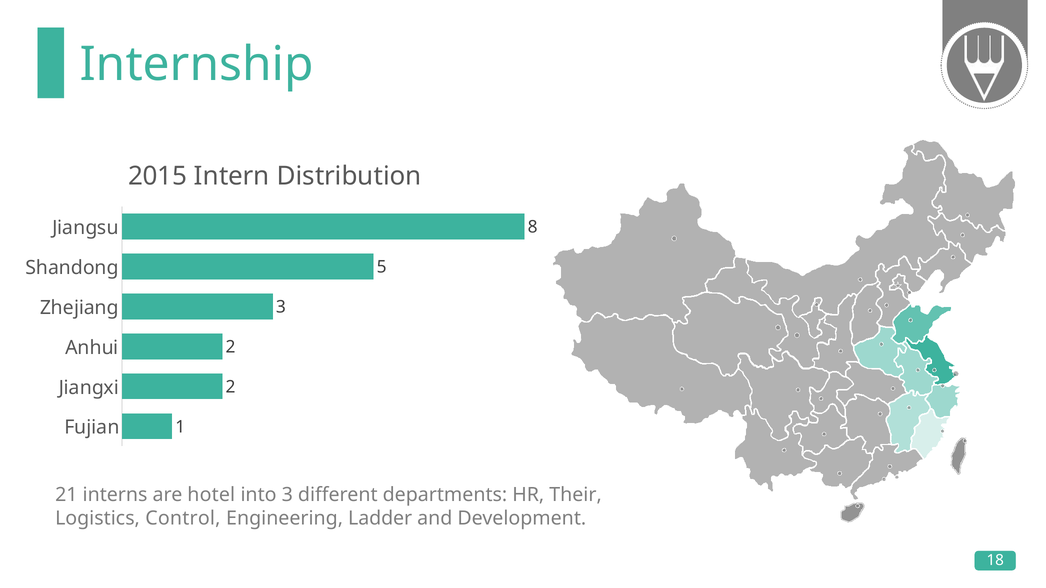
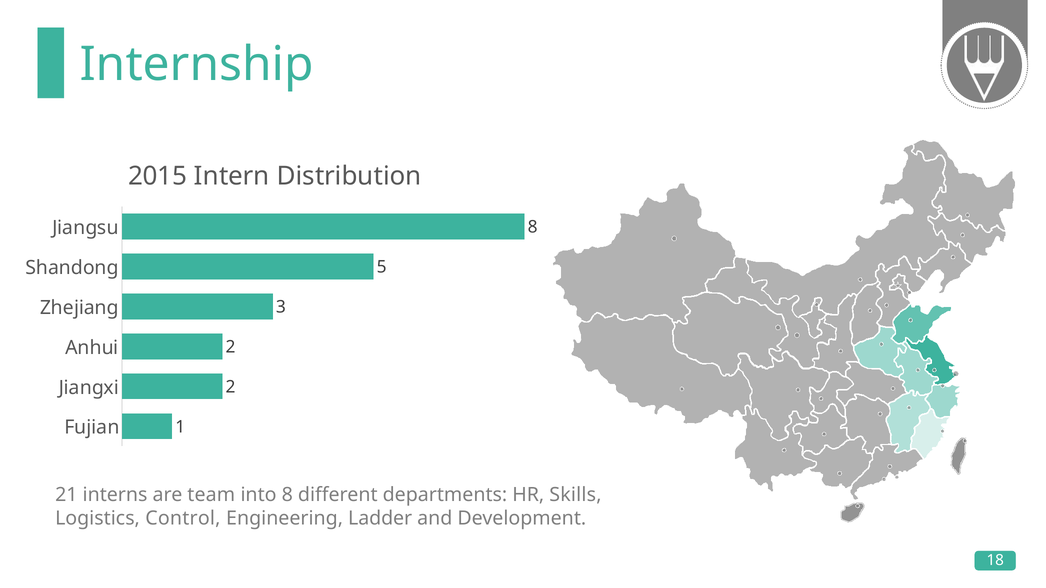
hotel: hotel -> team (211, 495)
into 3: 3 -> 8 (287, 495)
Their: Their -> Skills (575, 495)
